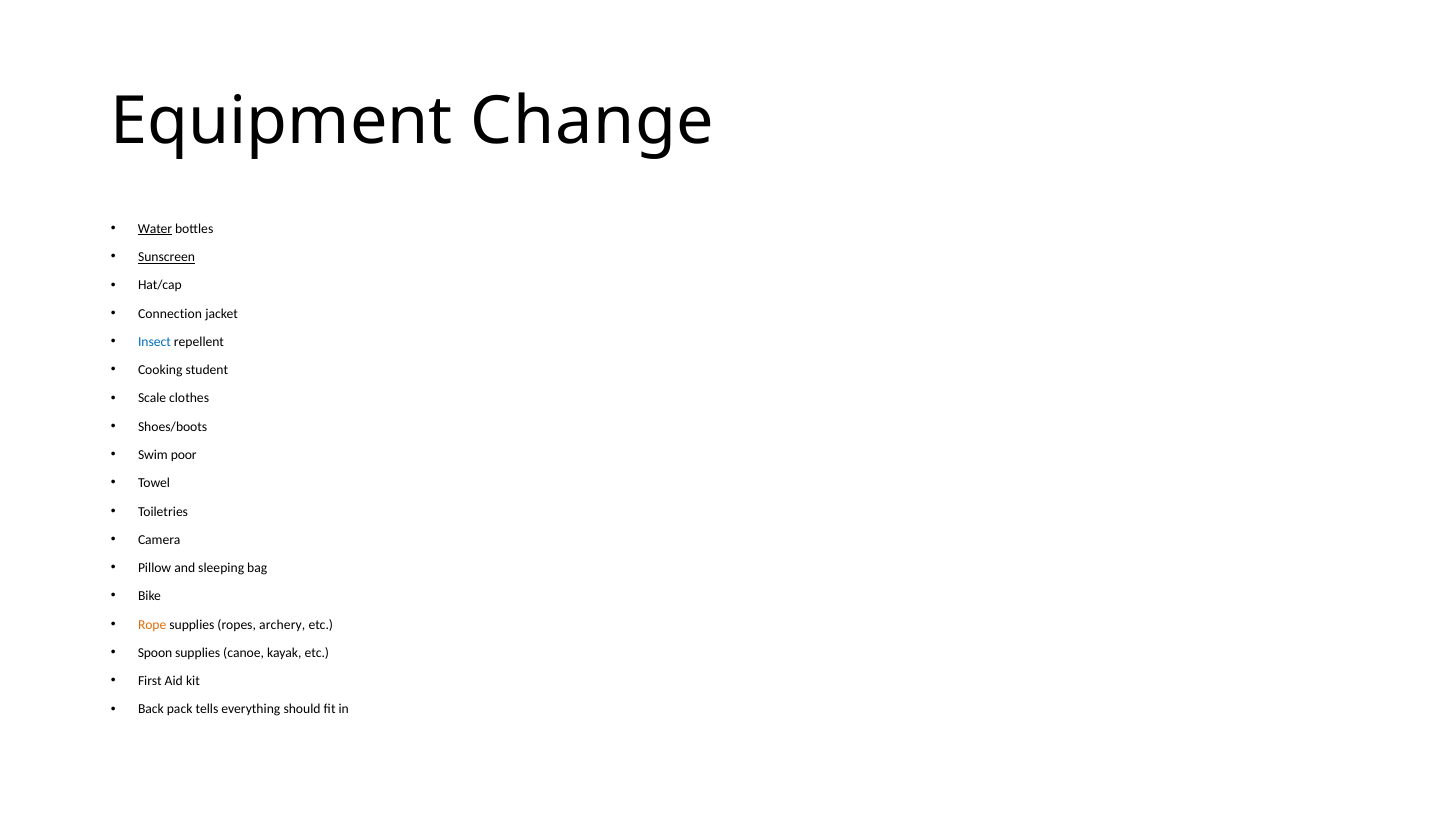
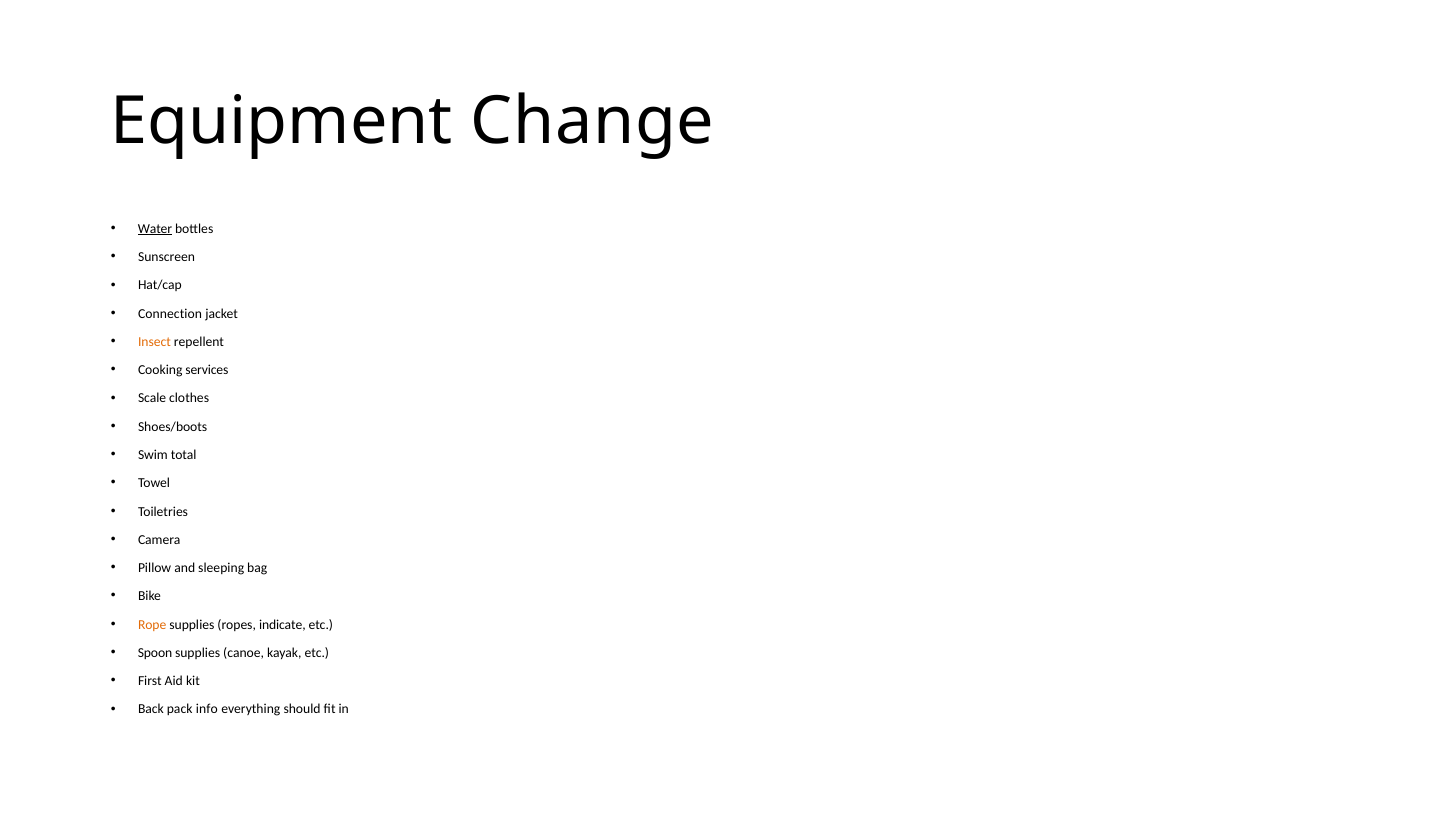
Sunscreen underline: present -> none (167, 257)
Insect colour: blue -> orange (154, 342)
student: student -> services (207, 370)
poor: poor -> total (184, 455)
archery: archery -> indicate (282, 625)
tells: tells -> info (207, 710)
